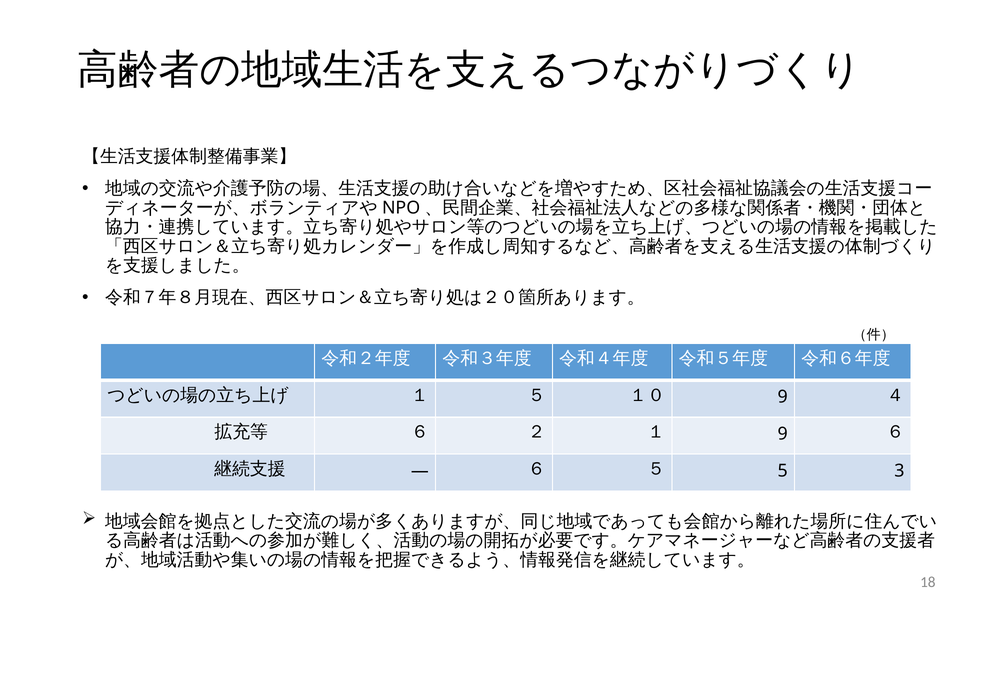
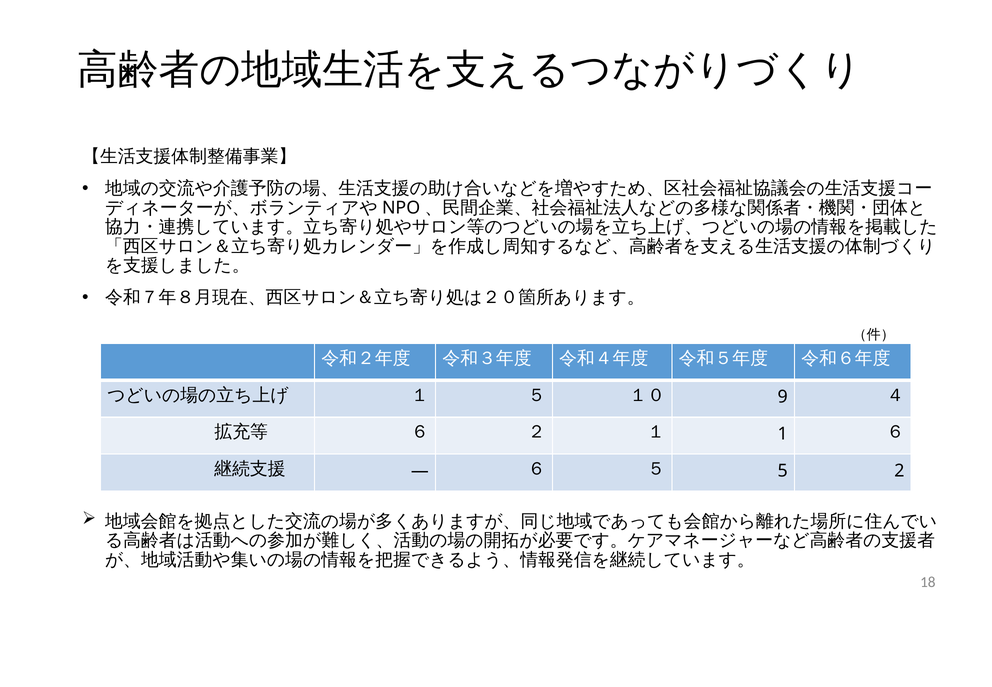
１ 9: 9 -> 1 (783, 434)
3: 3 -> 2 (899, 471)
